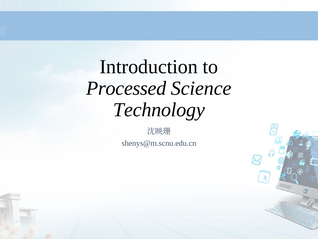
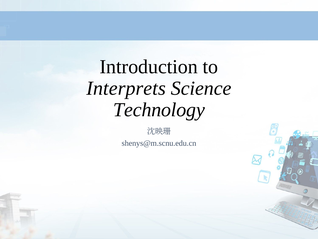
Processed: Processed -> Interprets (126, 88)
